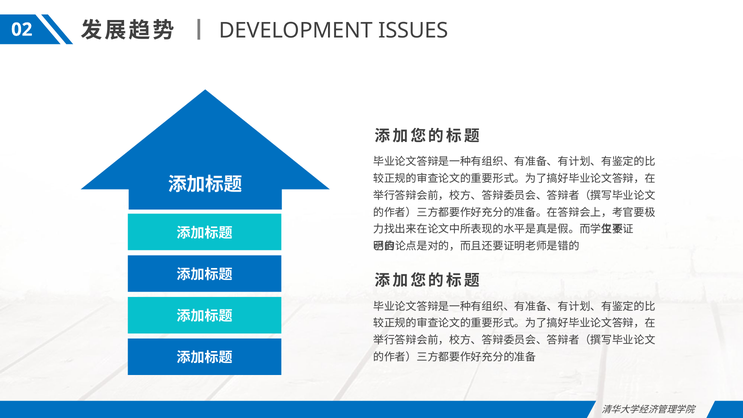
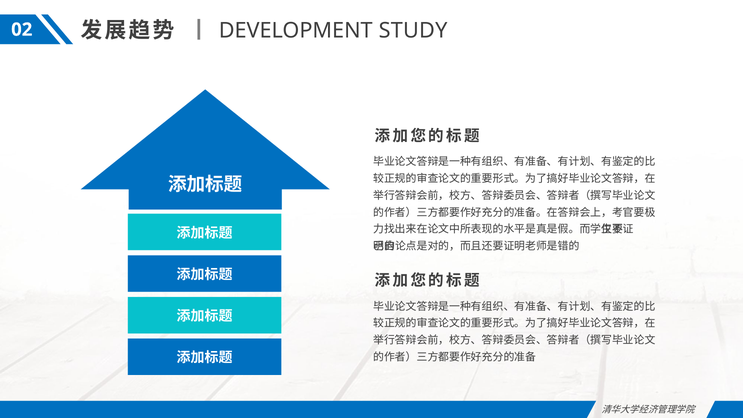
ISSUES: ISSUES -> STUDY (413, 31)
